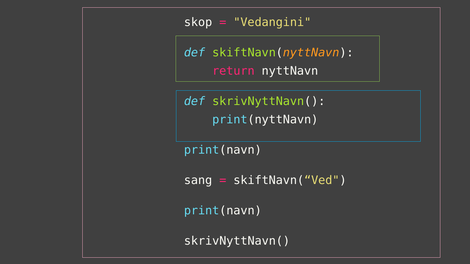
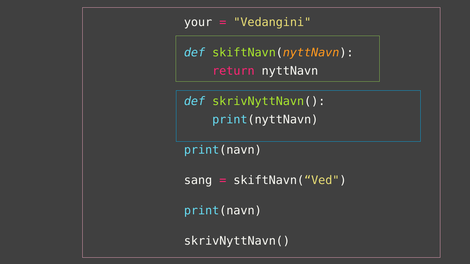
skop: skop -> your (198, 22)
